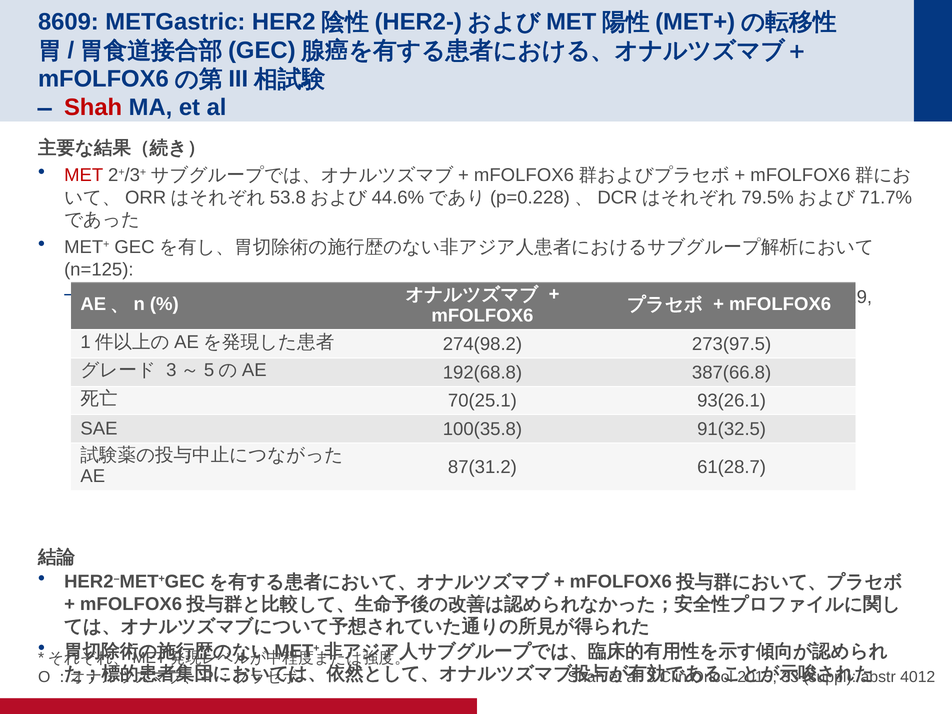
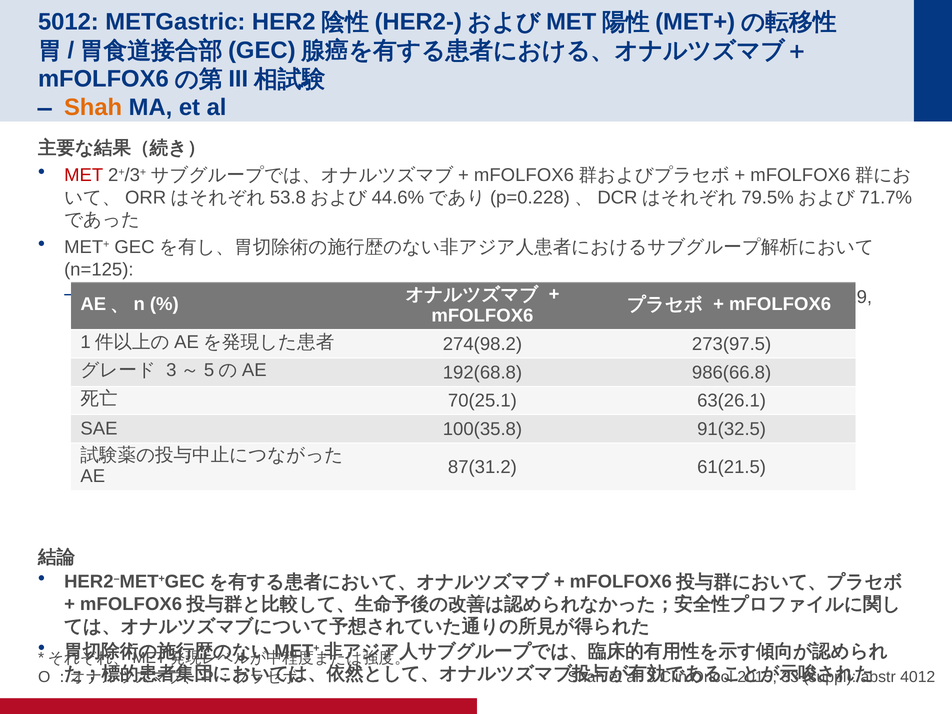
8609: 8609 -> 5012 (68, 22)
Shah colour: red -> orange (93, 108)
387(66.8: 387(66.8 -> 986(66.8 (732, 372)
93(26.1: 93(26.1 -> 63(26.1 (732, 401)
61(28.7: 61(28.7 -> 61(21.5 (732, 467)
